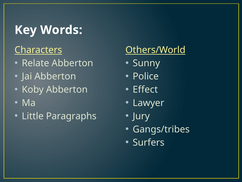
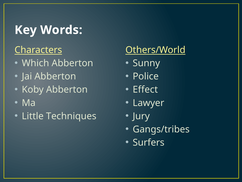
Relate: Relate -> Which (35, 63)
Paragraphs: Paragraphs -> Techniques (71, 116)
